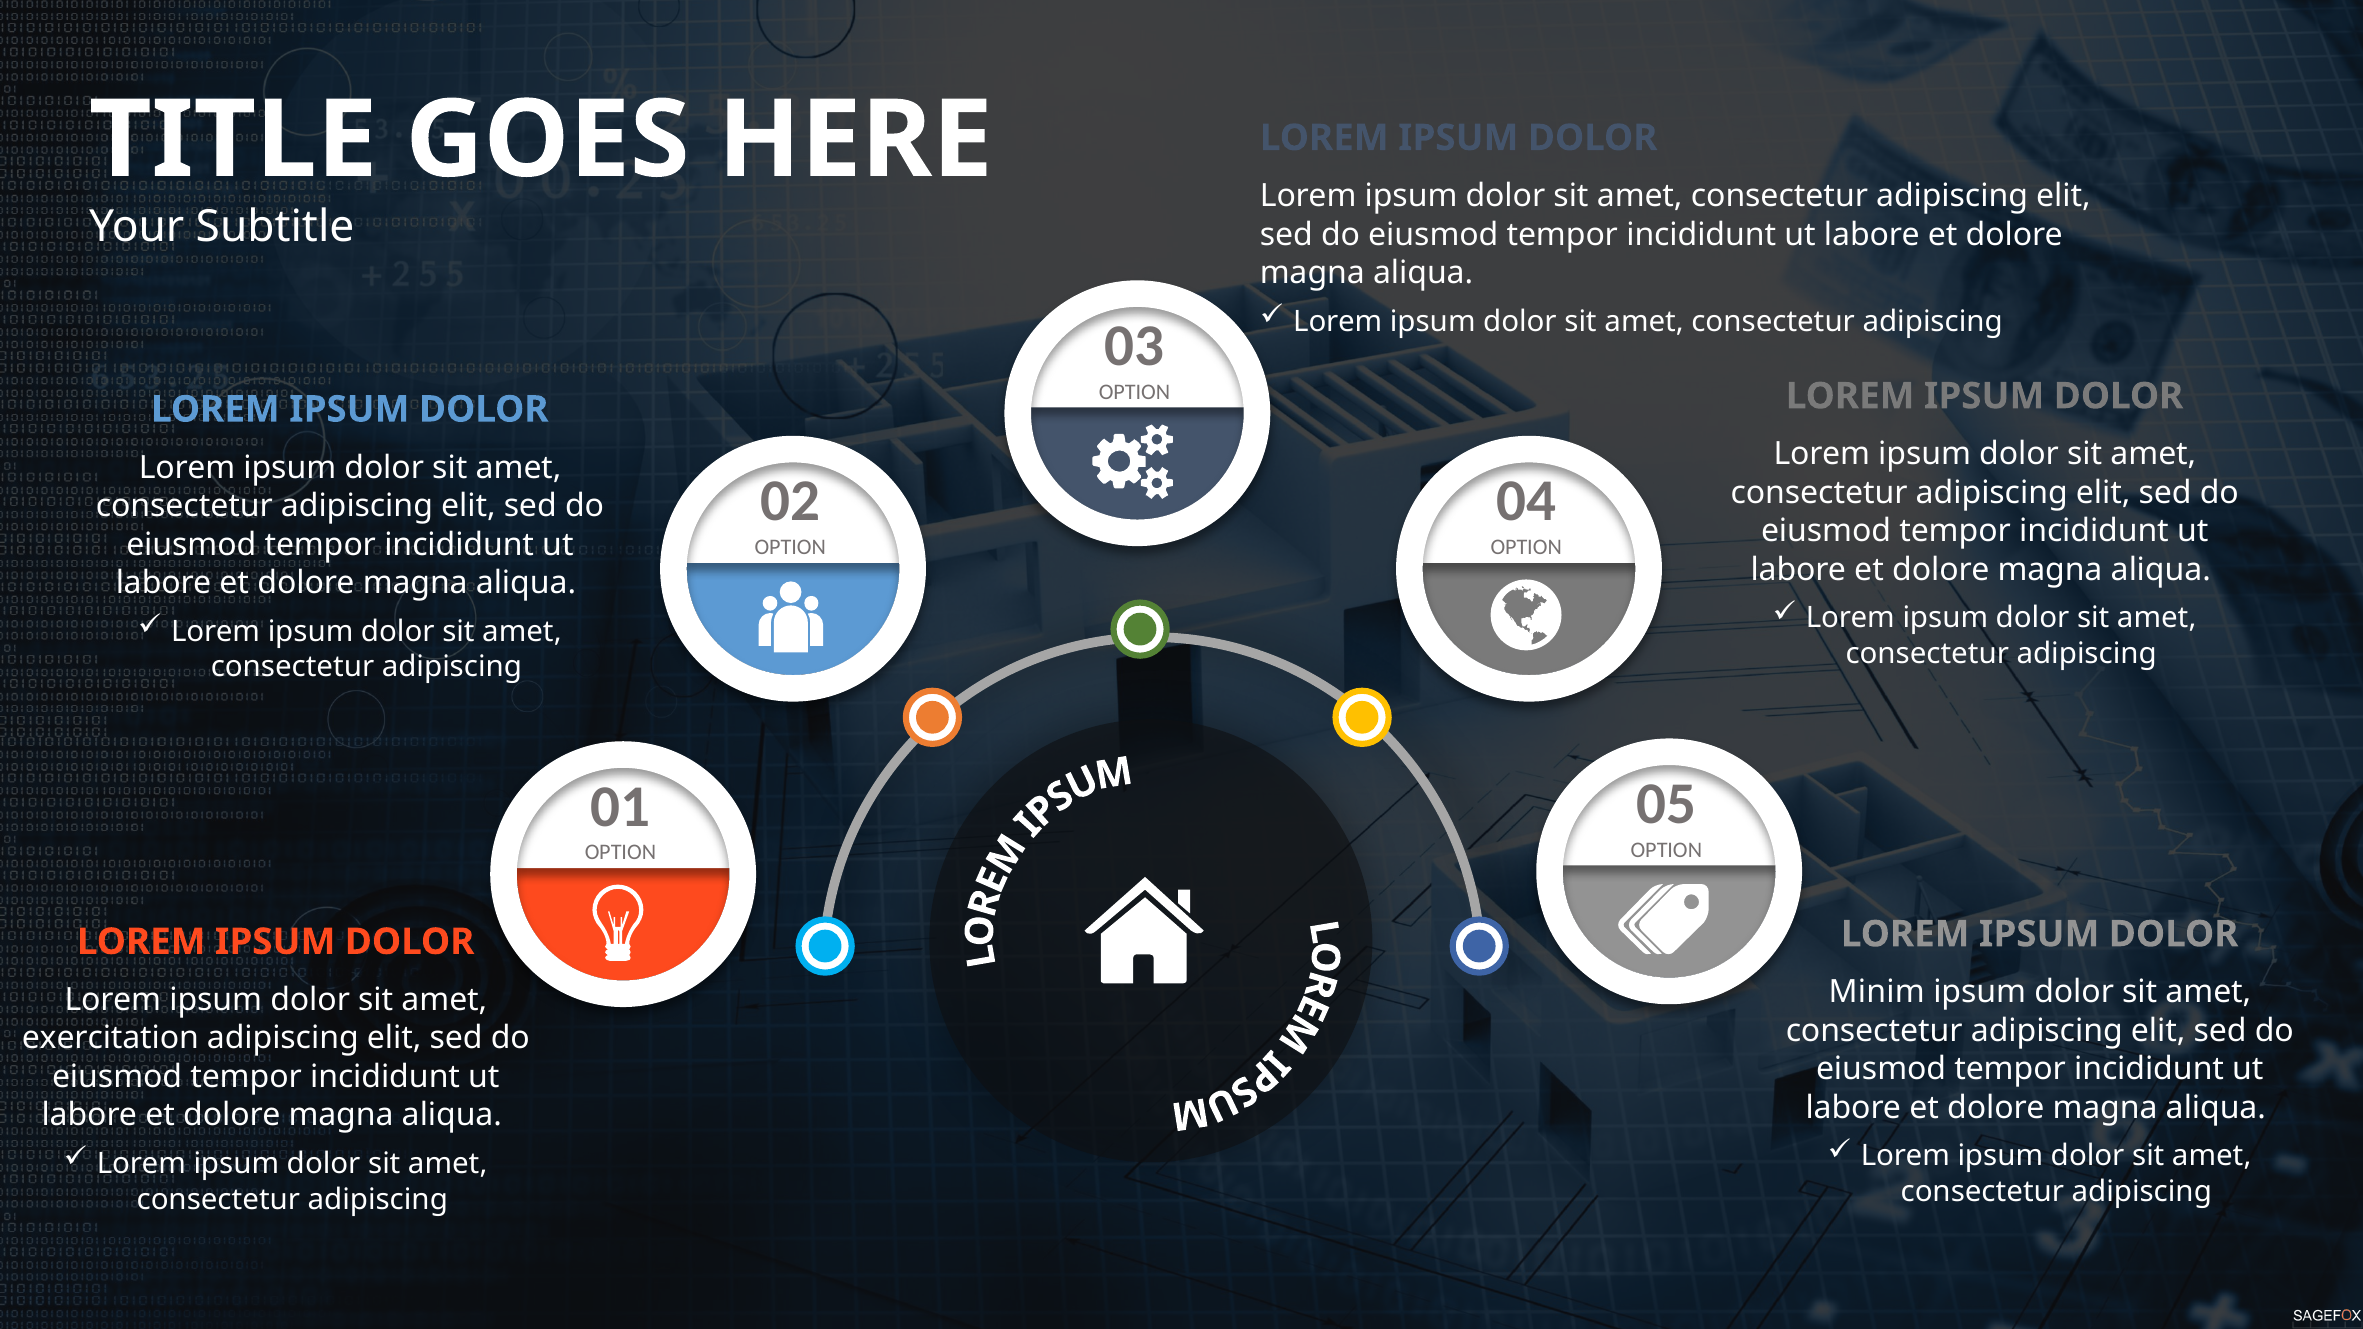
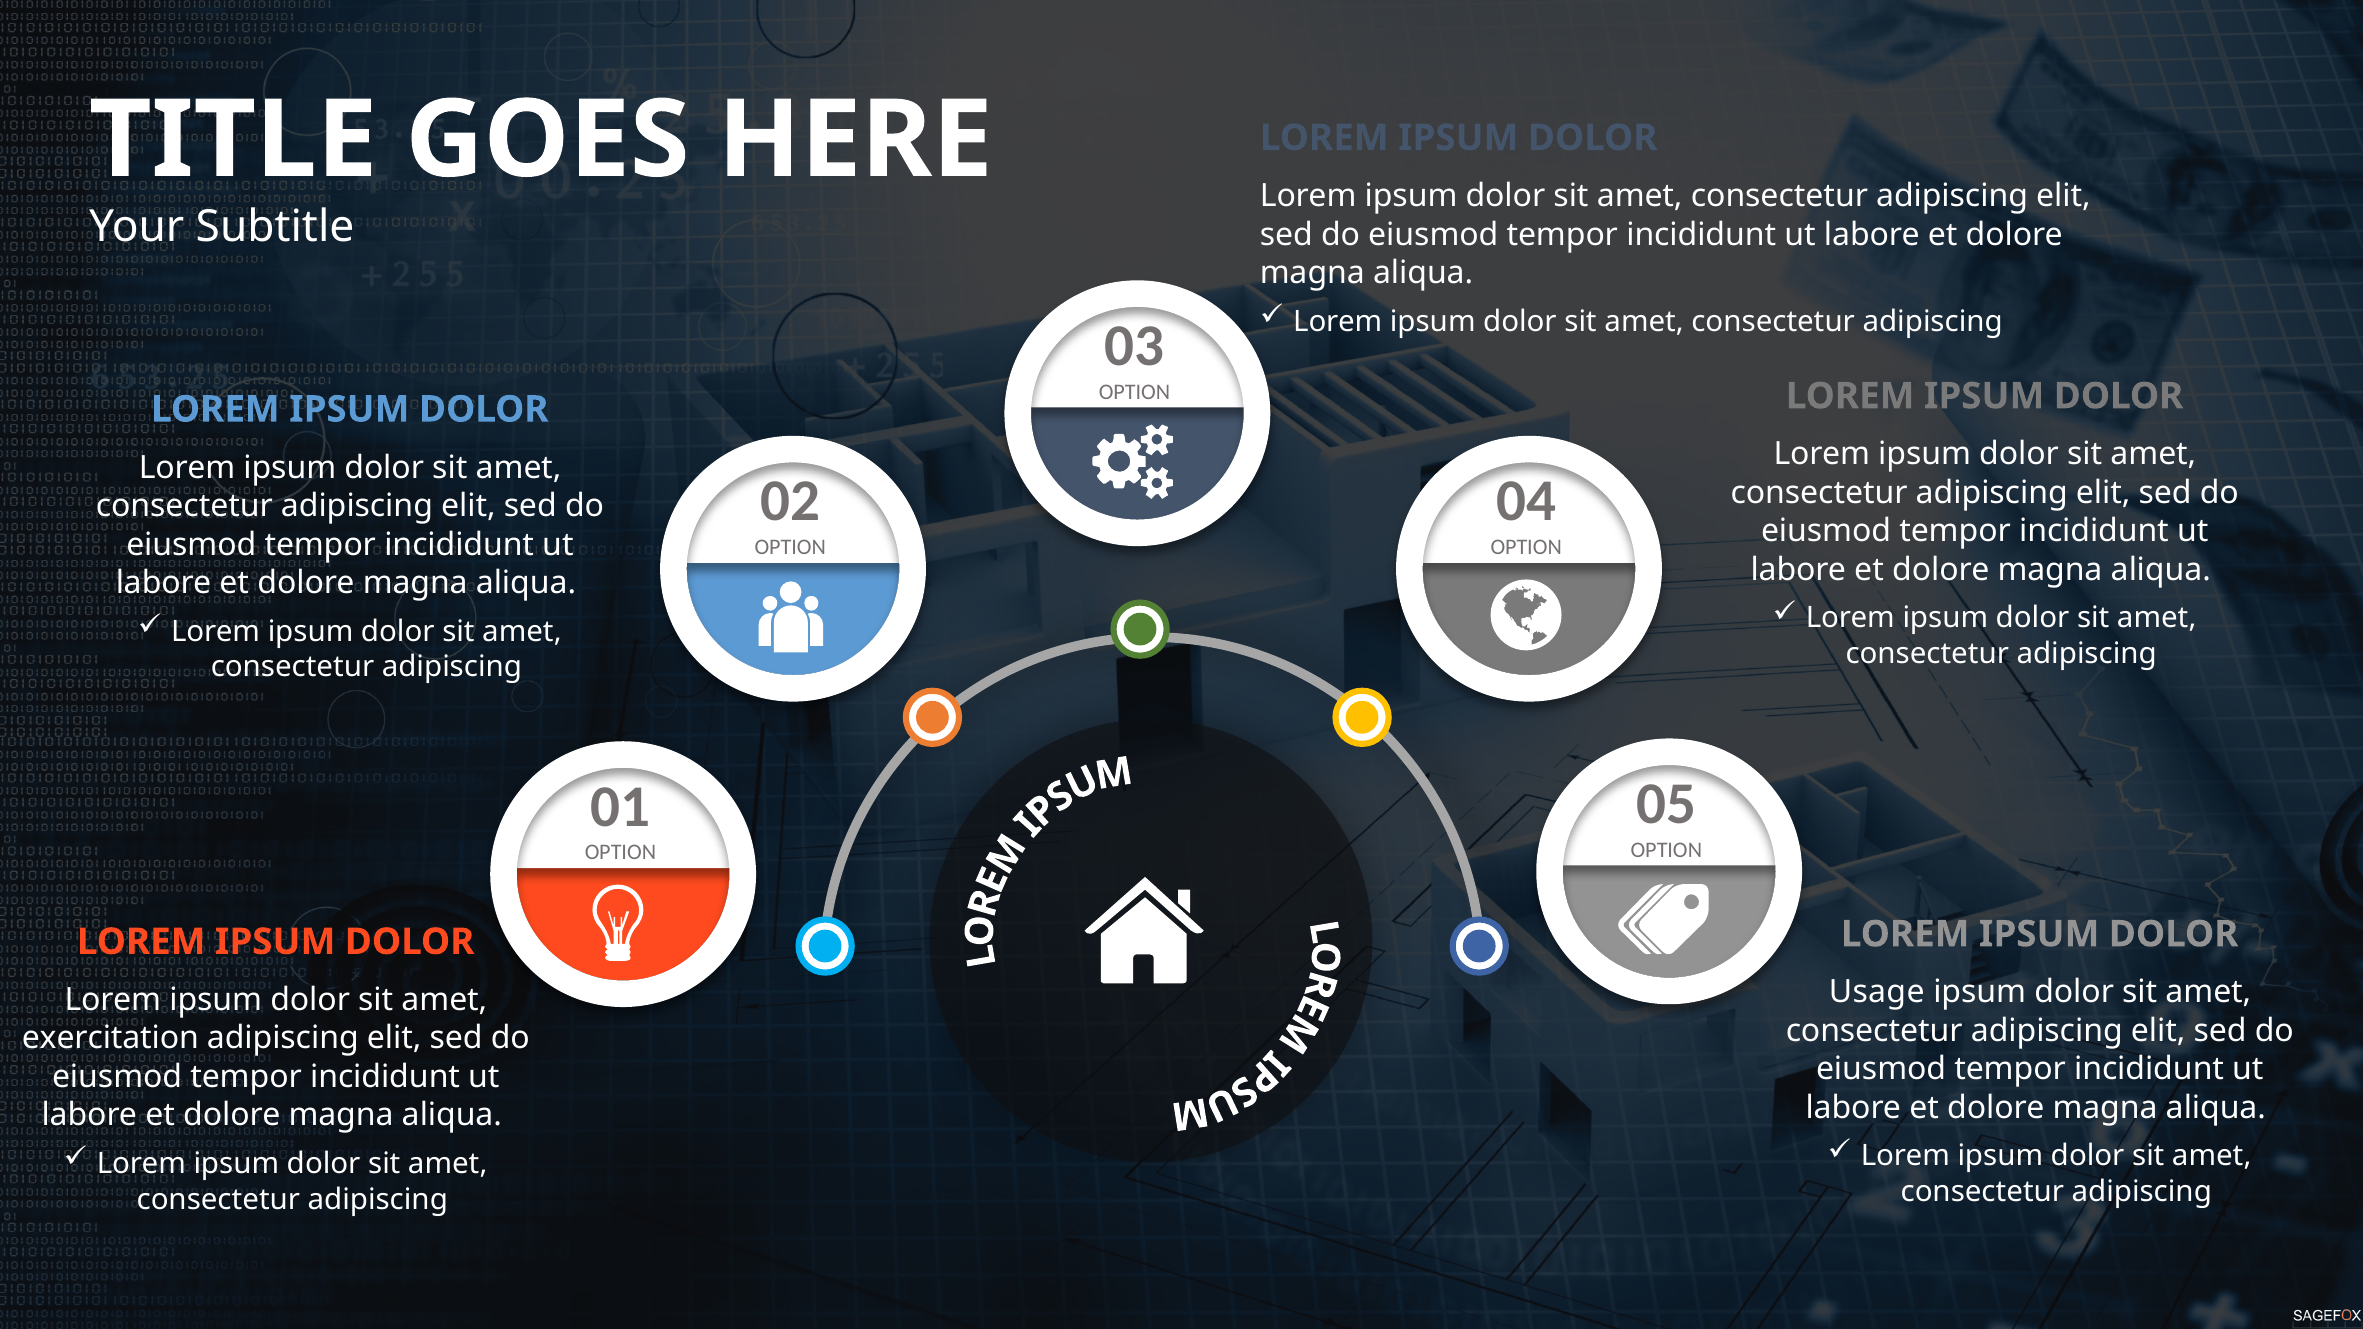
Minim: Minim -> Usage (1877, 992)
